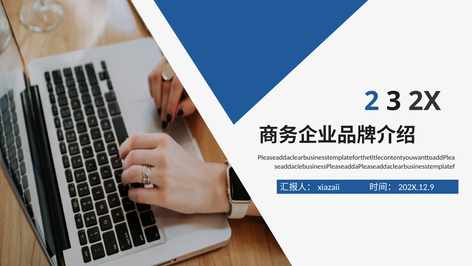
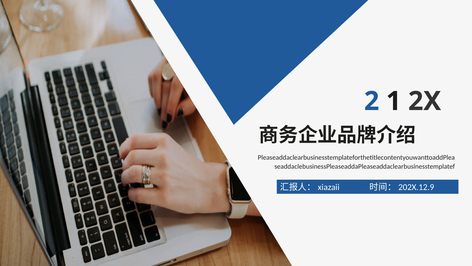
3: 3 -> 1 (394, 101)
